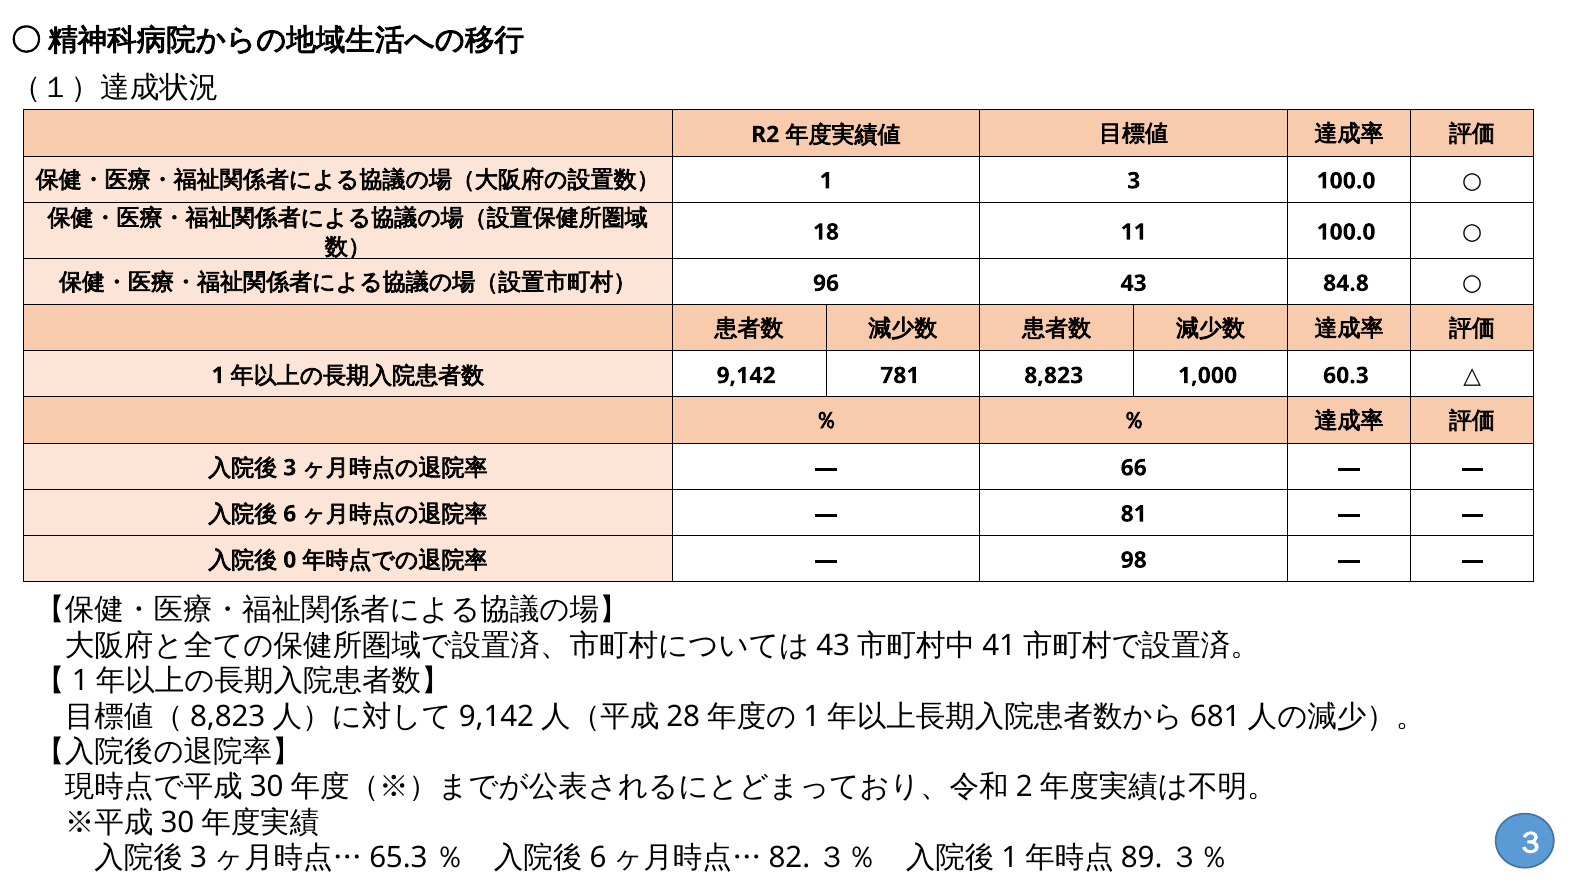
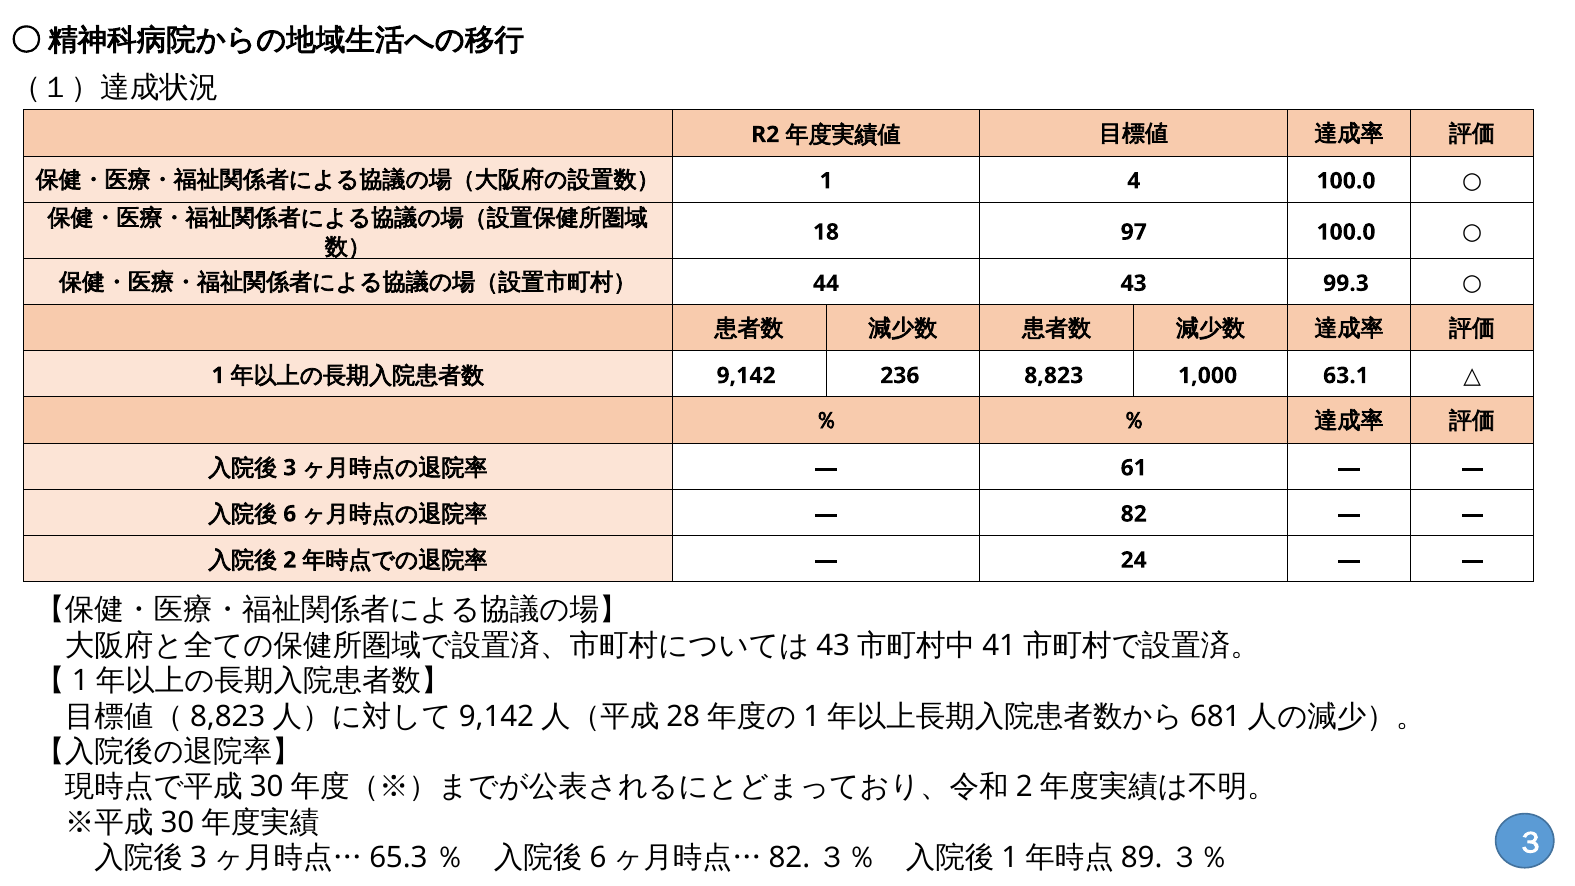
1 3: 3 -> 4 (1134, 181)
11: 11 -> 97 (1134, 232)
96: 96 -> 44 (826, 283)
84.8: 84.8 -> 99.3 (1346, 283)
781: 781 -> 236 (900, 376)
60.3: 60.3 -> 63.1 (1346, 376)
66: 66 -> 61 (1134, 468)
81: 81 -> 82 (1134, 514)
0: 0 -> 2 (290, 560)
98: 98 -> 24 (1134, 560)
